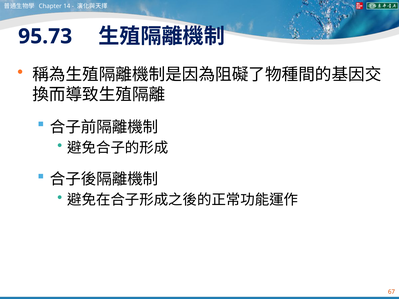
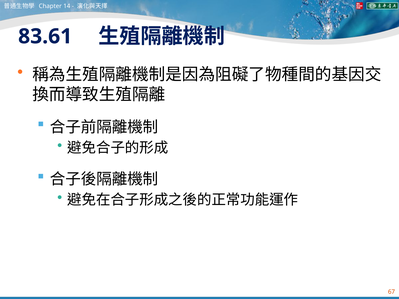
95.73: 95.73 -> 83.61 (45, 36)
